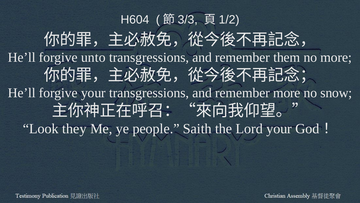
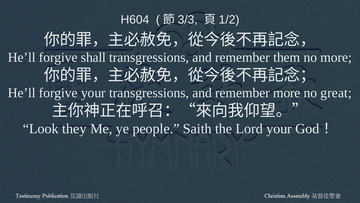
unto: unto -> shall (93, 57)
snow: snow -> great (336, 93)
